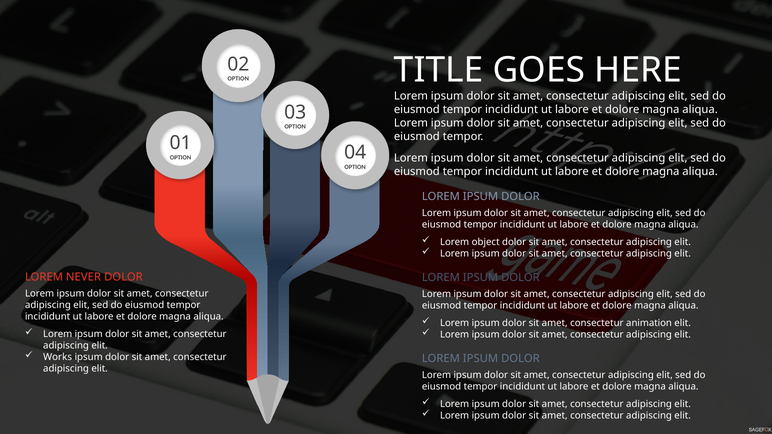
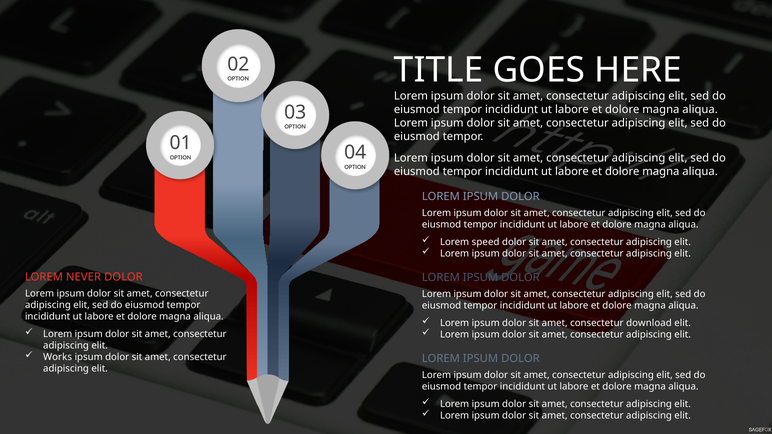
object: object -> speed (486, 242)
animation: animation -> download (649, 323)
